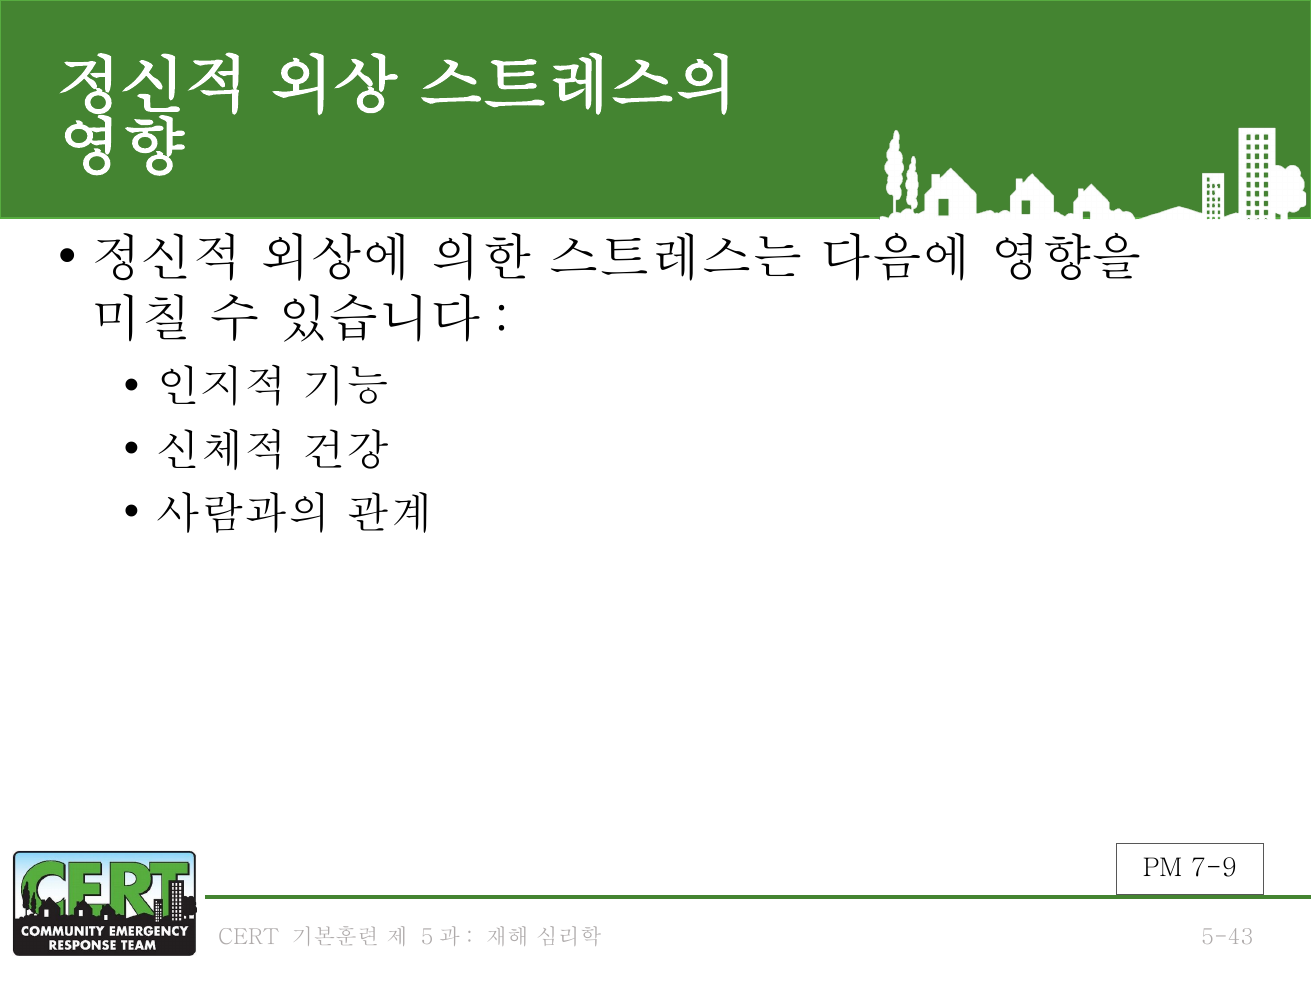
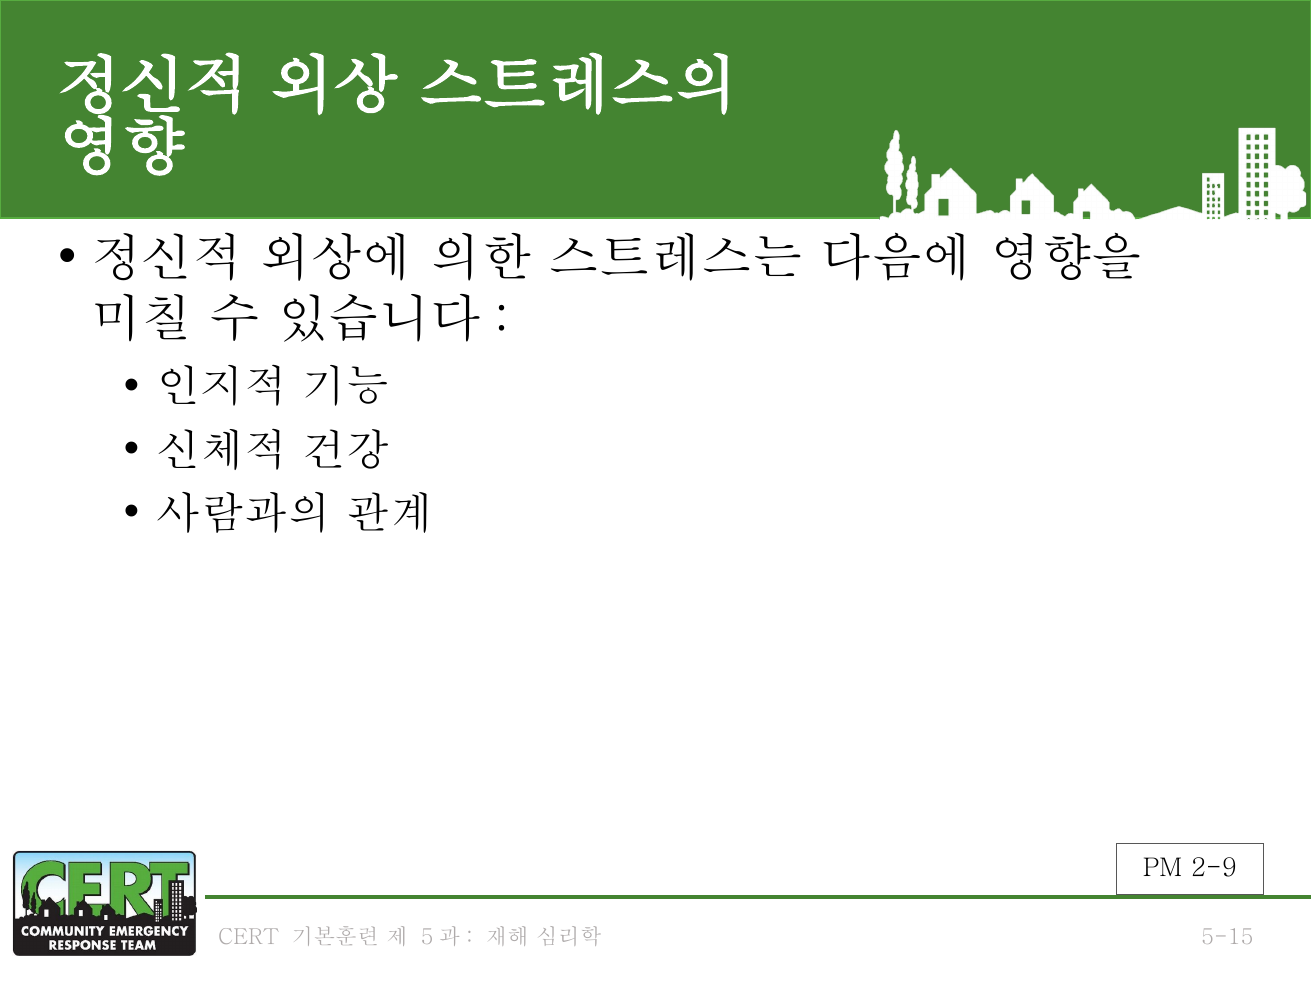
7-9: 7-9 -> 2-9 (1214, 869)
5-43: 5-43 -> 5-15 (1227, 937)
